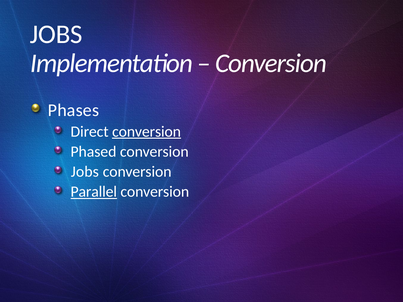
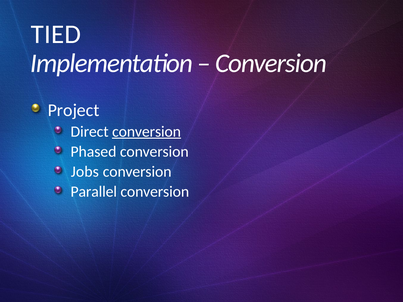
JOBS: JOBS -> TIED (56, 34)
Phases: Phases -> Project (74, 110)
Parallel underline: present -> none (94, 192)
